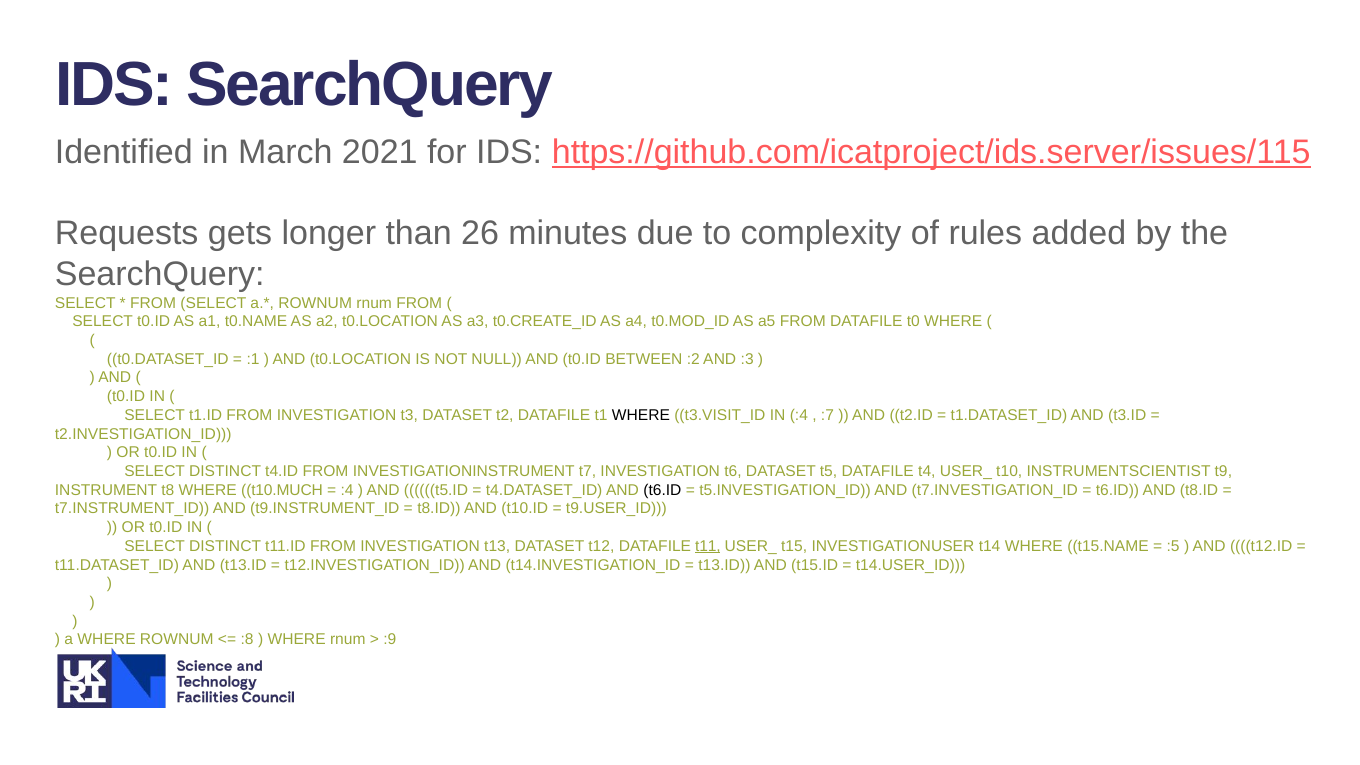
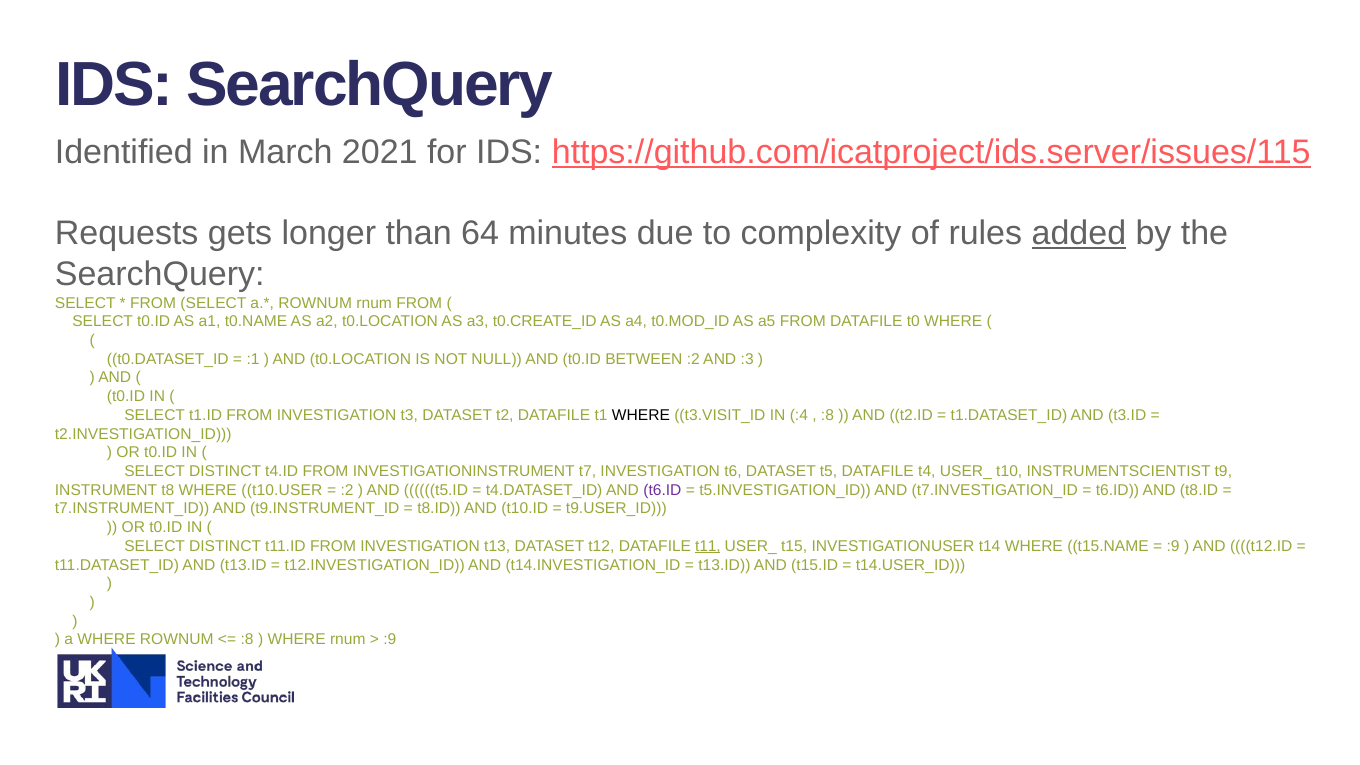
26: 26 -> 64 (480, 234)
added underline: none -> present (1079, 234)
:7: :7 -> :8 (827, 415)
t10.MUCH: t10.MUCH -> t10.USER (282, 490)
:4: :4 -> :2 (347, 490)
t6.ID colour: black -> purple (662, 490)
:5: :5 -> :9 (1173, 546)
